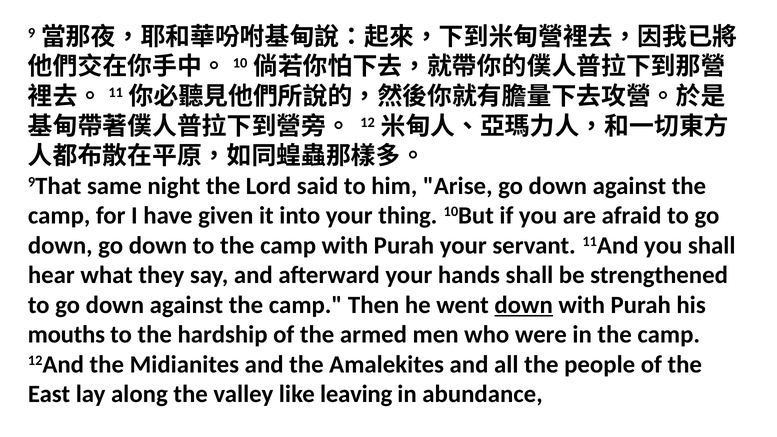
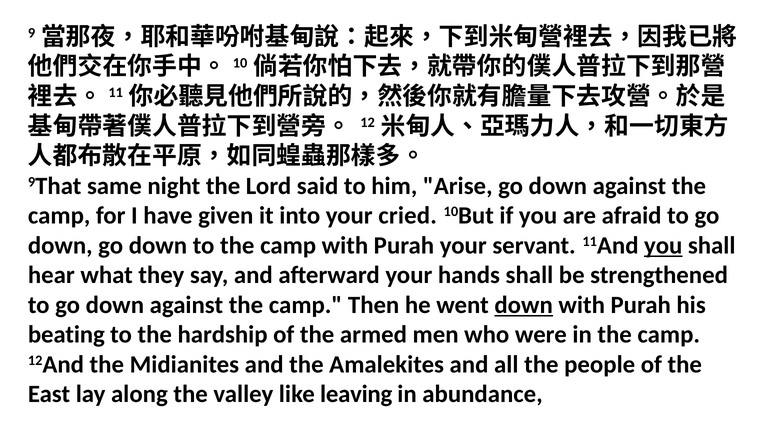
thing: thing -> cried (408, 216)
you underline: none -> present (663, 245)
mouths: mouths -> beating (66, 335)
